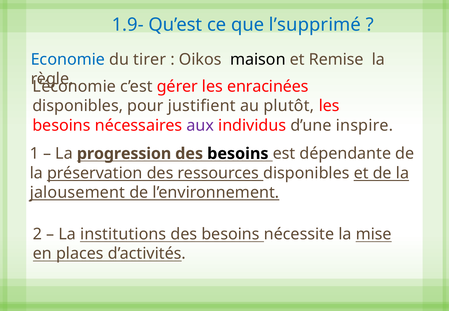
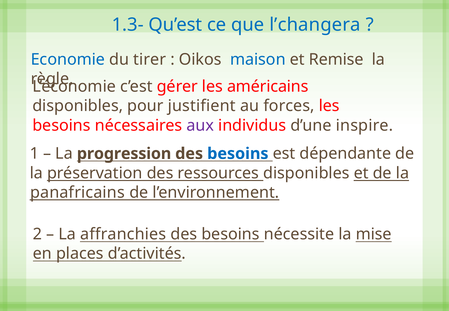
1.9-: 1.9- -> 1.3- (128, 25)
l’supprimé: l’supprimé -> l’changera (315, 25)
maison colour: black -> blue (258, 59)
enracinées: enracinées -> américains (268, 87)
plutôt: plutôt -> forces (289, 106)
besoins colour: black -> blue (238, 154)
jalousement: jalousement -> panafricains (77, 192)
institutions: institutions -> affranchies (123, 234)
